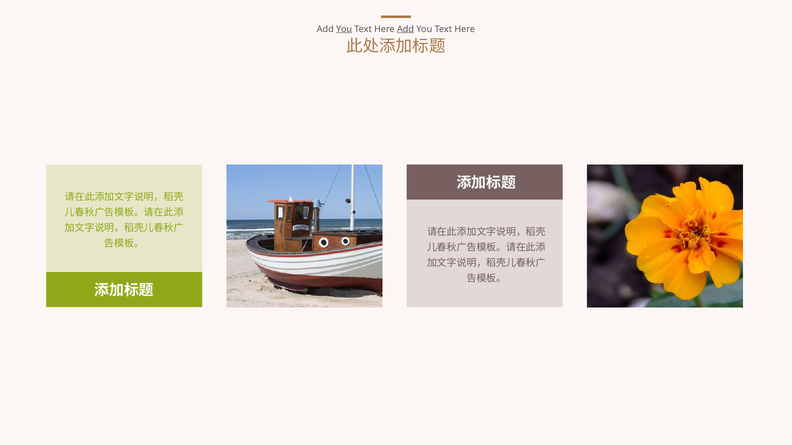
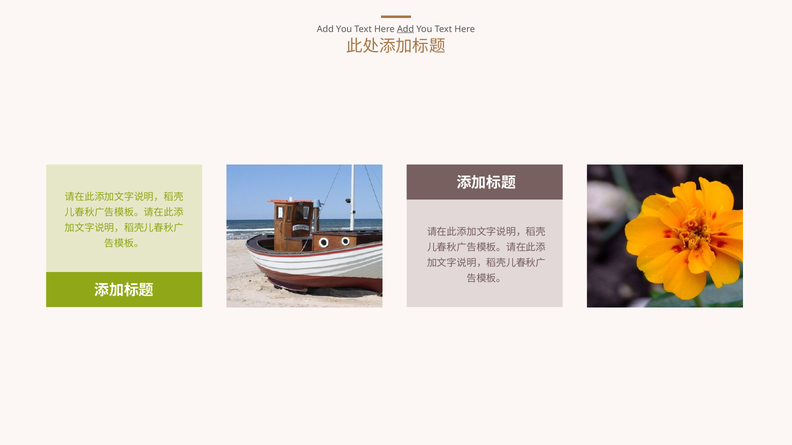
You underline: present -> none (344, 29)
